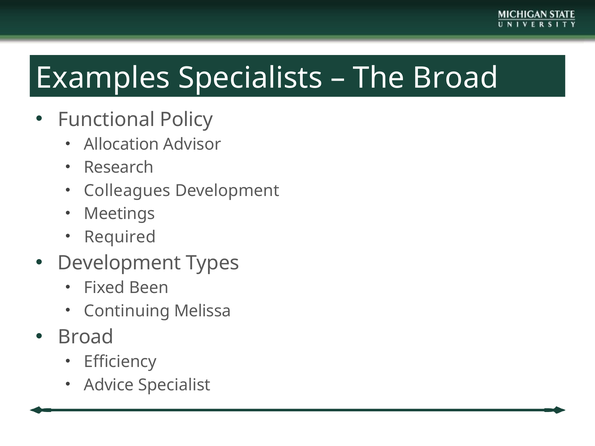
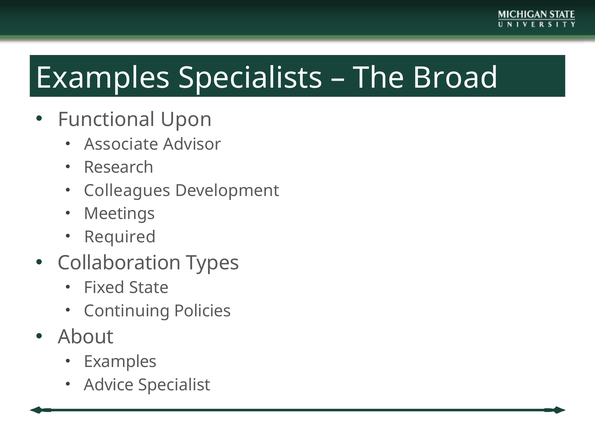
Policy: Policy -> Upon (186, 120)
Allocation: Allocation -> Associate (121, 144)
Development: Development -> Collaboration (119, 263)
Been: Been -> State (149, 288)
Melissa: Melissa -> Policies (203, 311)
Broad: Broad -> About (86, 337)
Efficiency: Efficiency -> Examples (120, 362)
